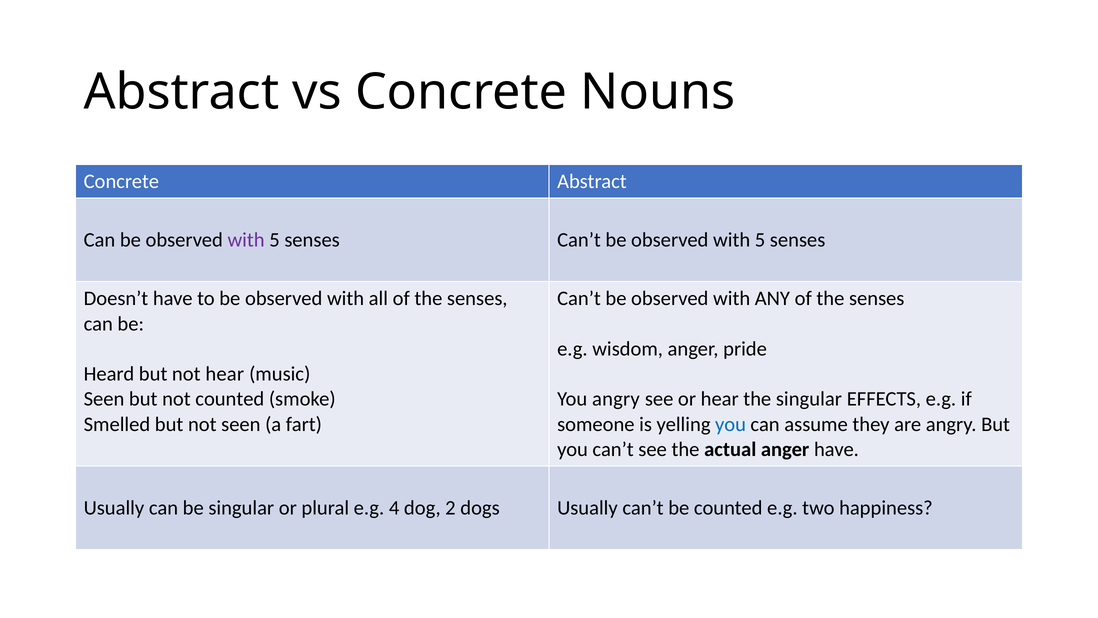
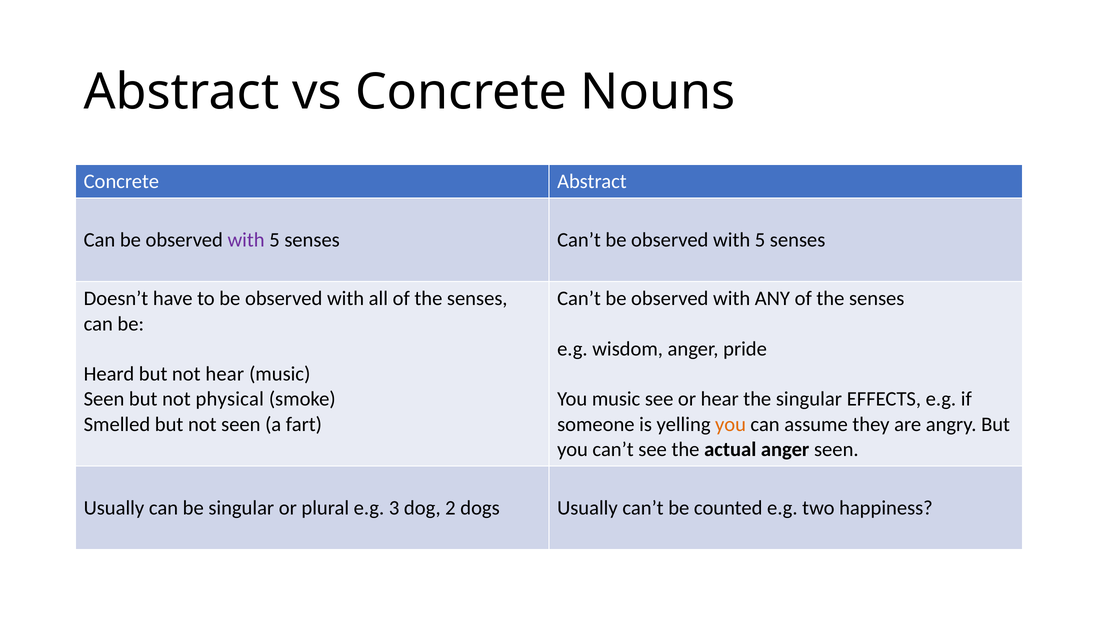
not counted: counted -> physical (230, 399)
You angry: angry -> music (616, 399)
you colour: blue -> orange (731, 424)
anger have: have -> seen (836, 449)
4: 4 -> 3 (394, 508)
